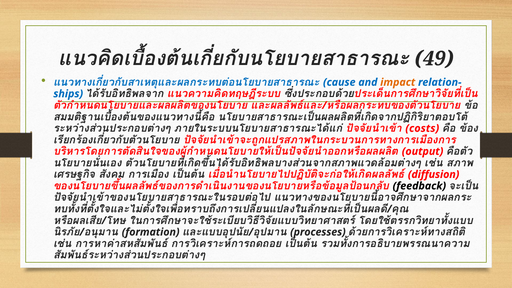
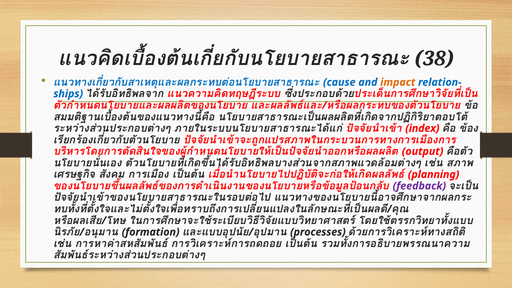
49: 49 -> 38 (434, 59)
costs: costs -> index (422, 128)
diffusion: diffusion -> planning (434, 174)
feedback colour: black -> purple (419, 186)
